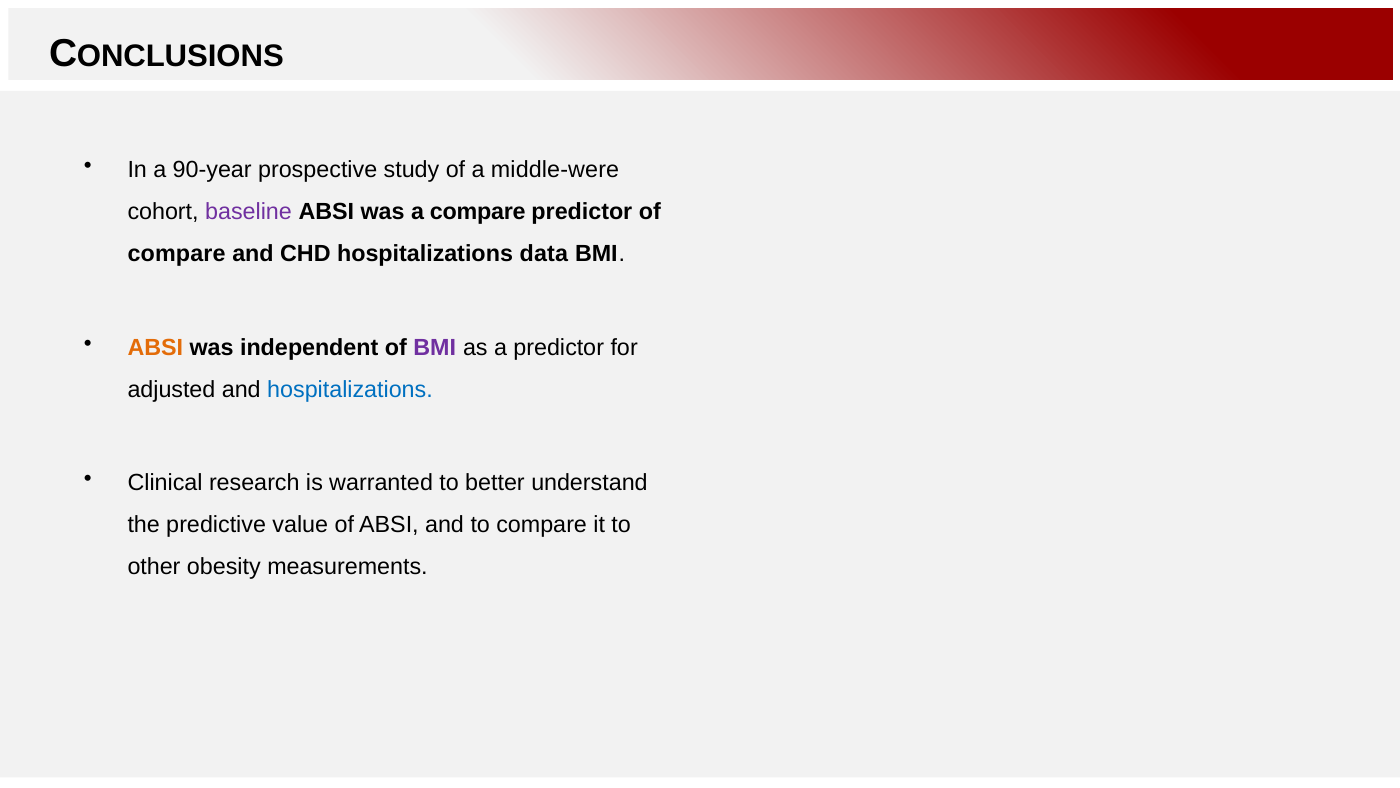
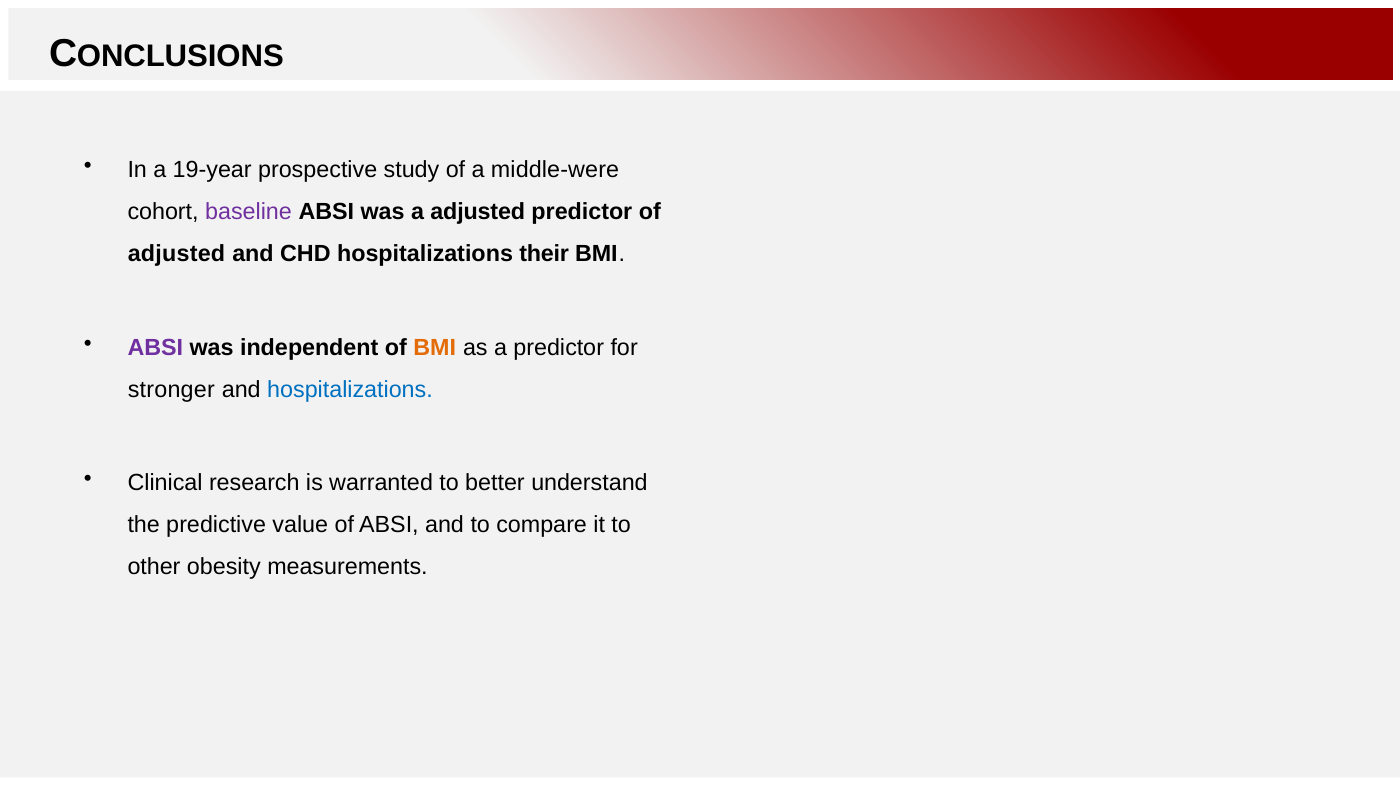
90-year: 90-year -> 19-year (212, 170)
a compare: compare -> adjusted (478, 212)
compare: compare -> adjusted (177, 254)
data: data -> their (544, 254)
ABSI colour: orange -> purple (155, 347)
BMI colour: purple -> orange (435, 347)
adjusted: adjusted -> stronger (171, 389)
